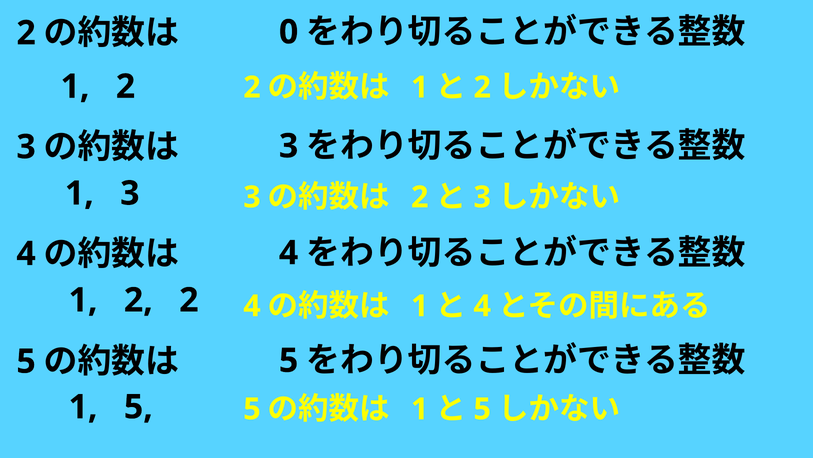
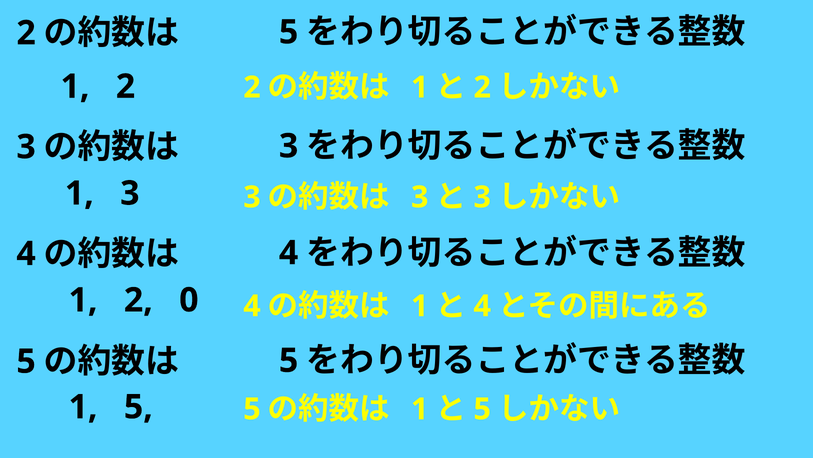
0: 0 -> 5 (289, 32)
2: 2 -> 3 (420, 197)
2 2: 2 -> 0 (189, 300)
